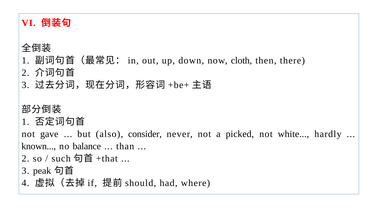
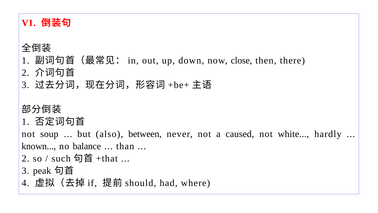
cloth: cloth -> close (241, 60)
gave: gave -> soup (49, 134)
consider: consider -> between (145, 134)
picked: picked -> caused (240, 134)
